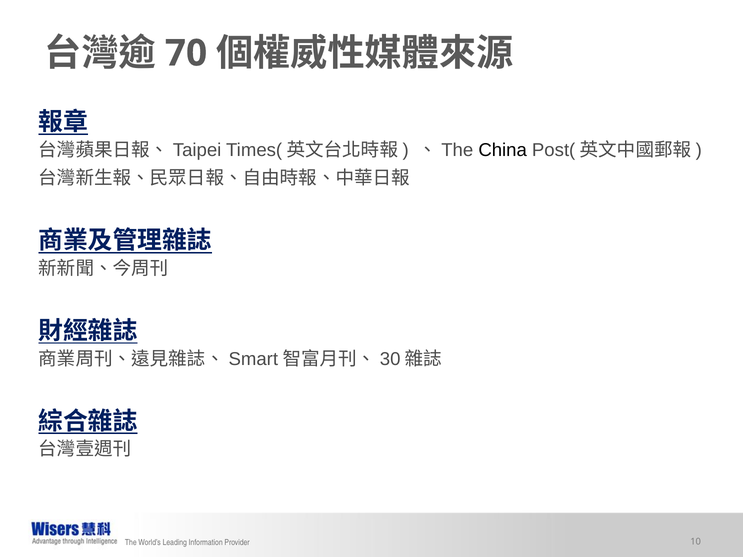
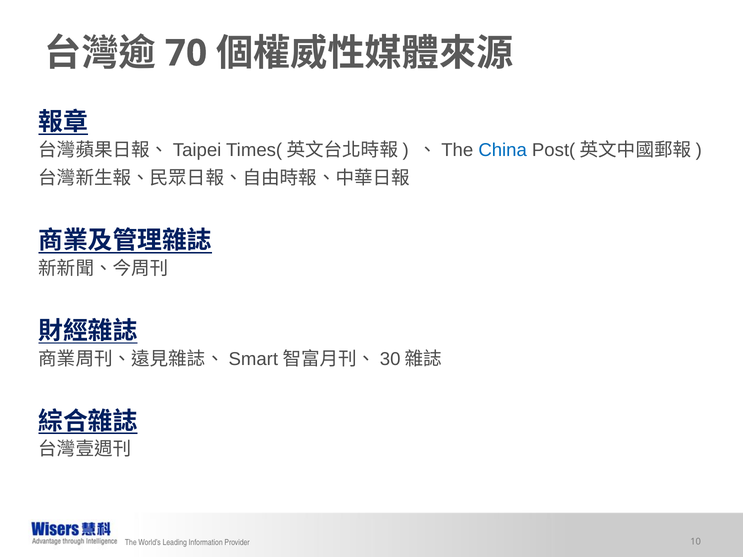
China colour: black -> blue (503, 150)
